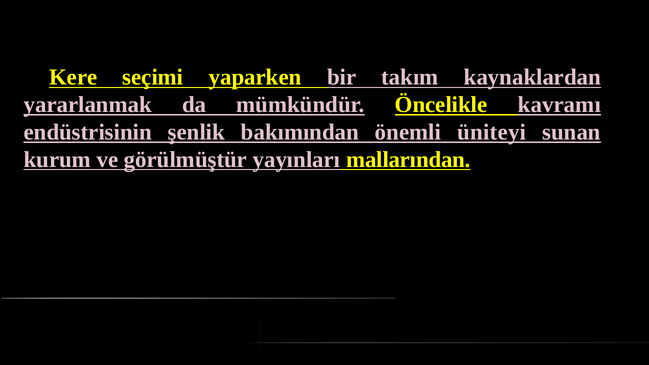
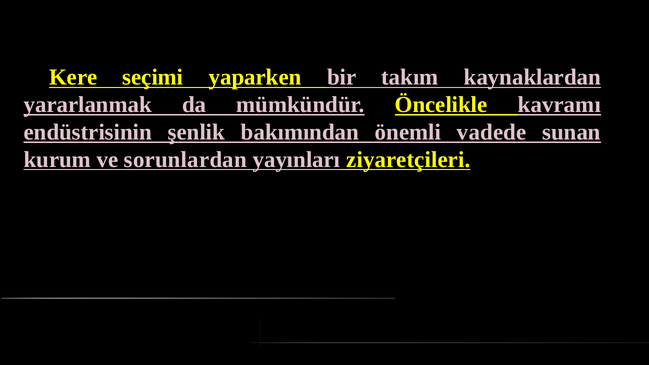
üniteyi: üniteyi -> vadede (492, 132)
görülmüştür: görülmüştür -> sorunlardan (185, 160)
mallarından: mallarından -> ziyaretçileri (408, 160)
